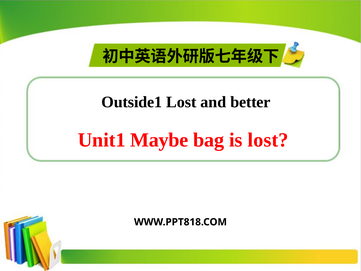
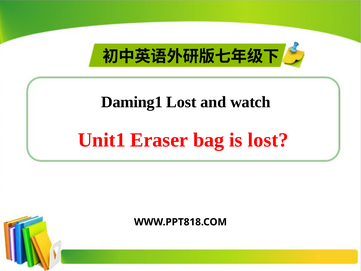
Outside1: Outside1 -> Daming1 (132, 102)
better: better -> watch (250, 102)
Maybe: Maybe -> Eraser (159, 140)
